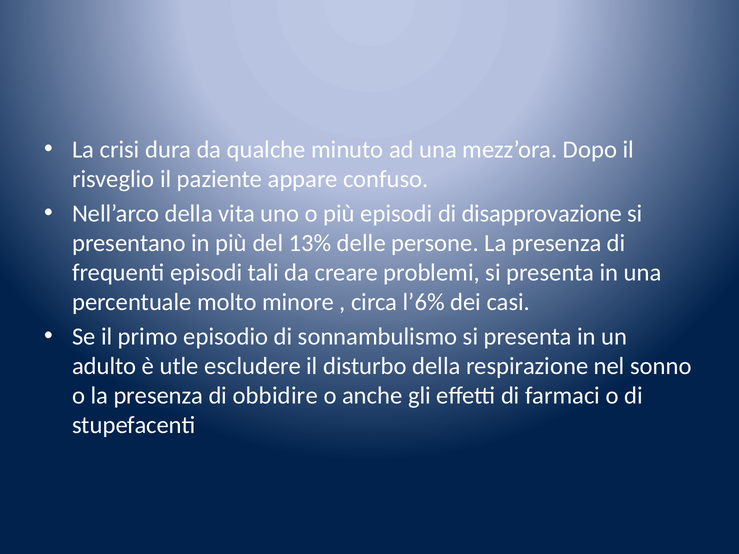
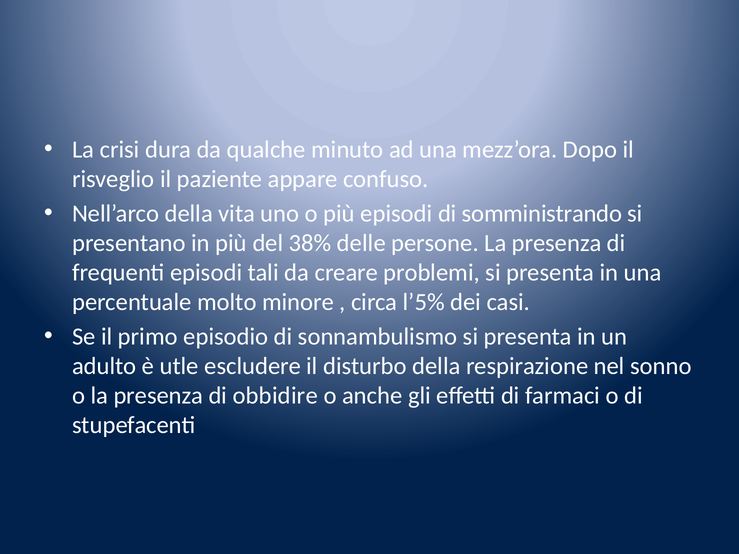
disapprovazione: disapprovazione -> somministrando (542, 214)
13%: 13% -> 38% (310, 243)
l’6%: l’6% -> l’5% (424, 302)
